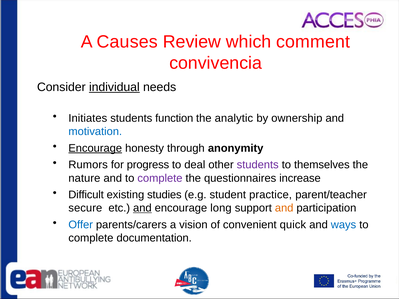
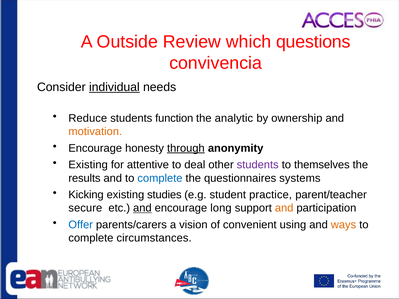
Causes: Causes -> Outside (127, 42)
comment: comment -> questions (313, 42)
Initiates: Initiates -> Reduce (88, 118)
motivation colour: blue -> orange (95, 132)
Encourage underline: present -> none (95, 148)
through underline: none -> present (186, 148)
Rumors: Rumors -> Existing (88, 165)
progress: progress -> attentive (148, 165)
nature: nature -> results (84, 178)
complete colour: purple -> blue (160, 178)
increase: increase -> systems (300, 178)
Difficult: Difficult -> Kicking (86, 195)
quick: quick -> using (293, 225)
ways colour: blue -> orange (344, 225)
documentation: documentation -> circumstances (154, 238)
